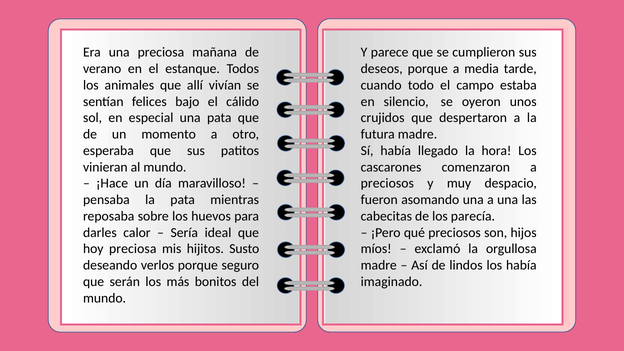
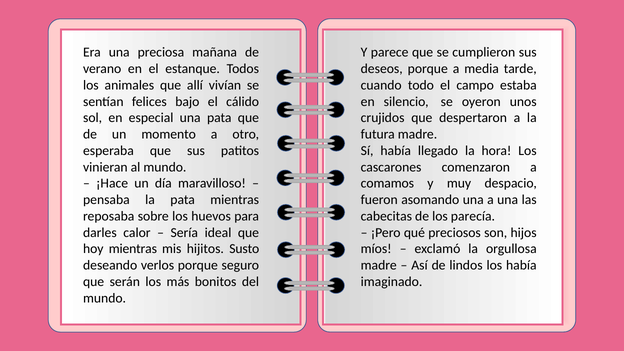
preciosos: preciosos -> comamos (387, 183)
hoy preciosa: preciosa -> mientras (133, 249)
